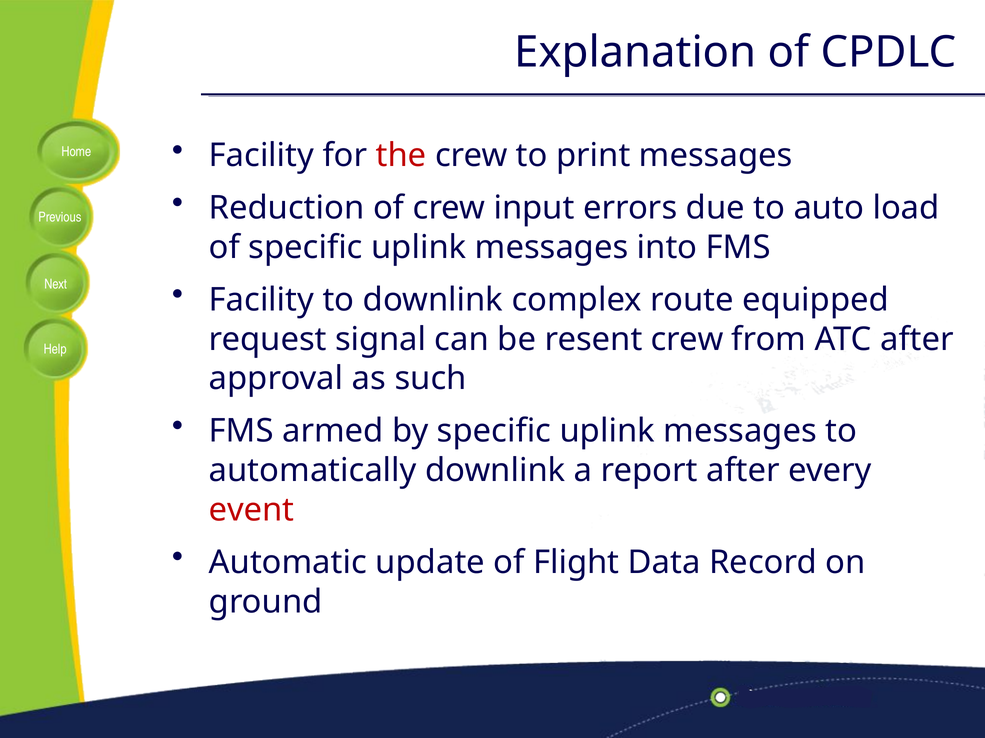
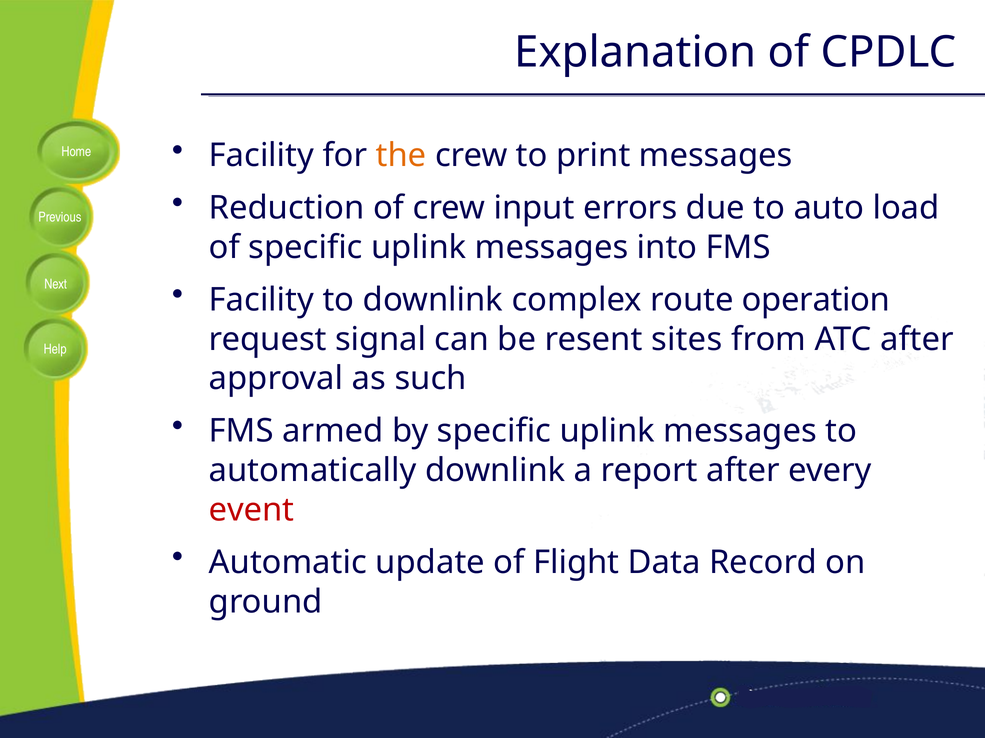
the colour: red -> orange (401, 156)
equipped: equipped -> operation (816, 300)
resent crew: crew -> sites (687, 340)
